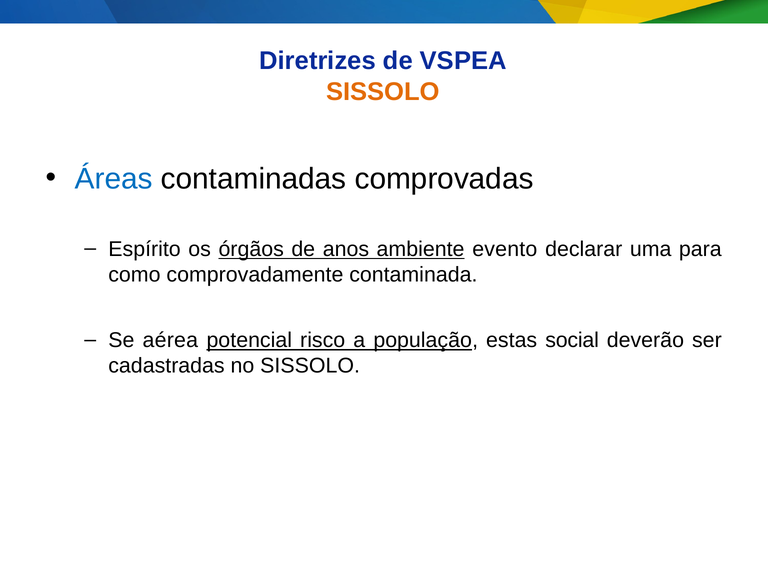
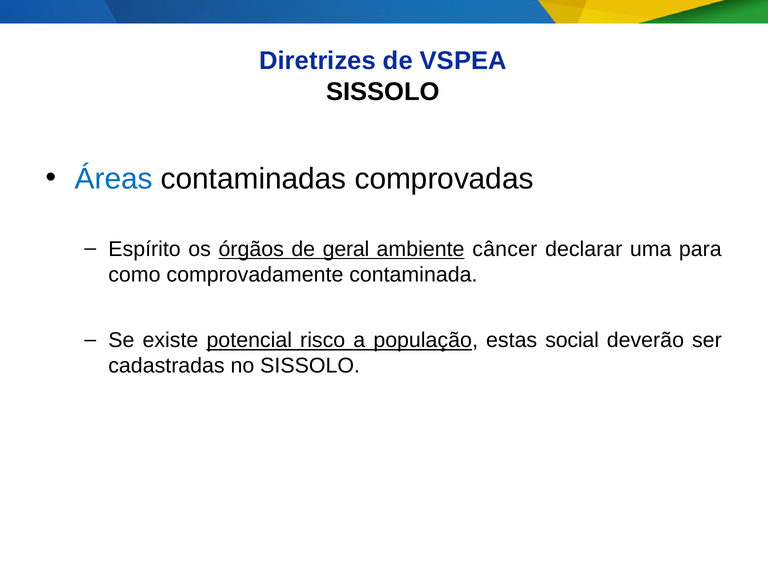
SISSOLO colour: orange -> black (383, 92)
anos: anos -> geral (346, 249)
evento: evento -> câncer (505, 249)
aérea: aérea -> existe (170, 340)
